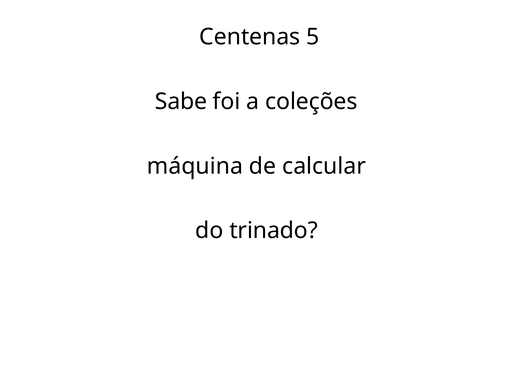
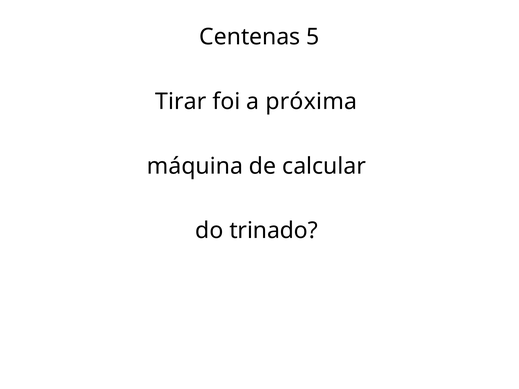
Sabe: Sabe -> Tirar (181, 102)
coleções: coleções -> próxima (311, 102)
